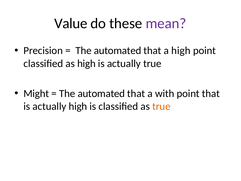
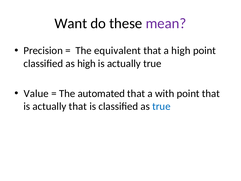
Value: Value -> Want (71, 23)
automated: automated -> equivalent (118, 51)
Might: Might -> Value (36, 93)
actually high: high -> that (78, 106)
true colour: orange -> blue (161, 106)
